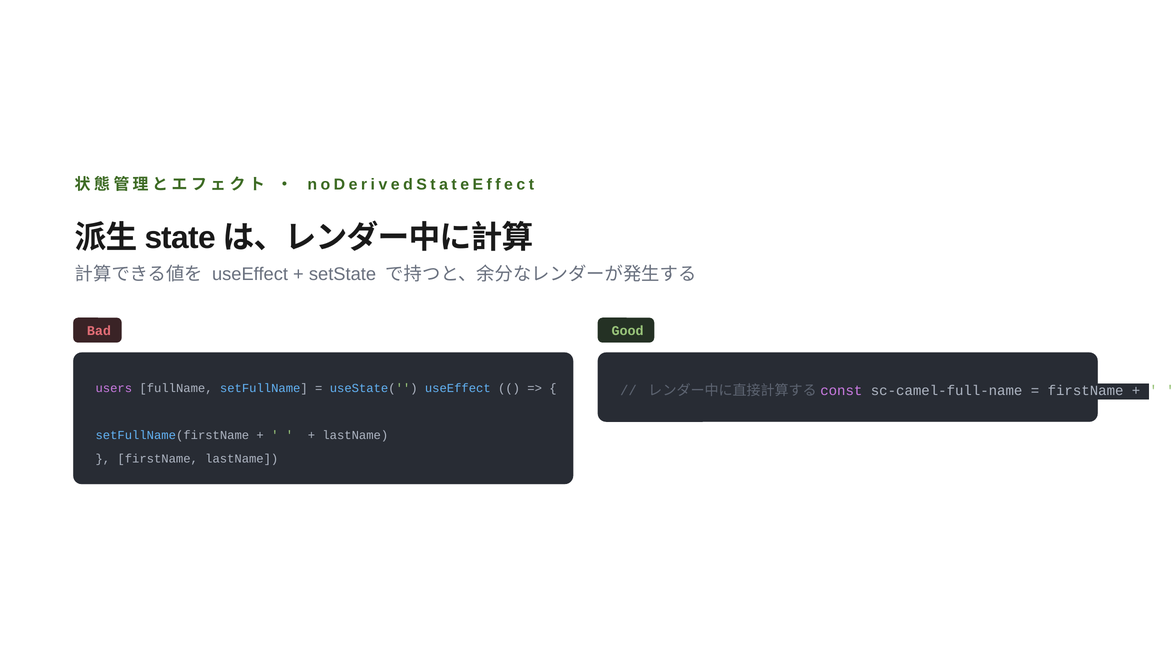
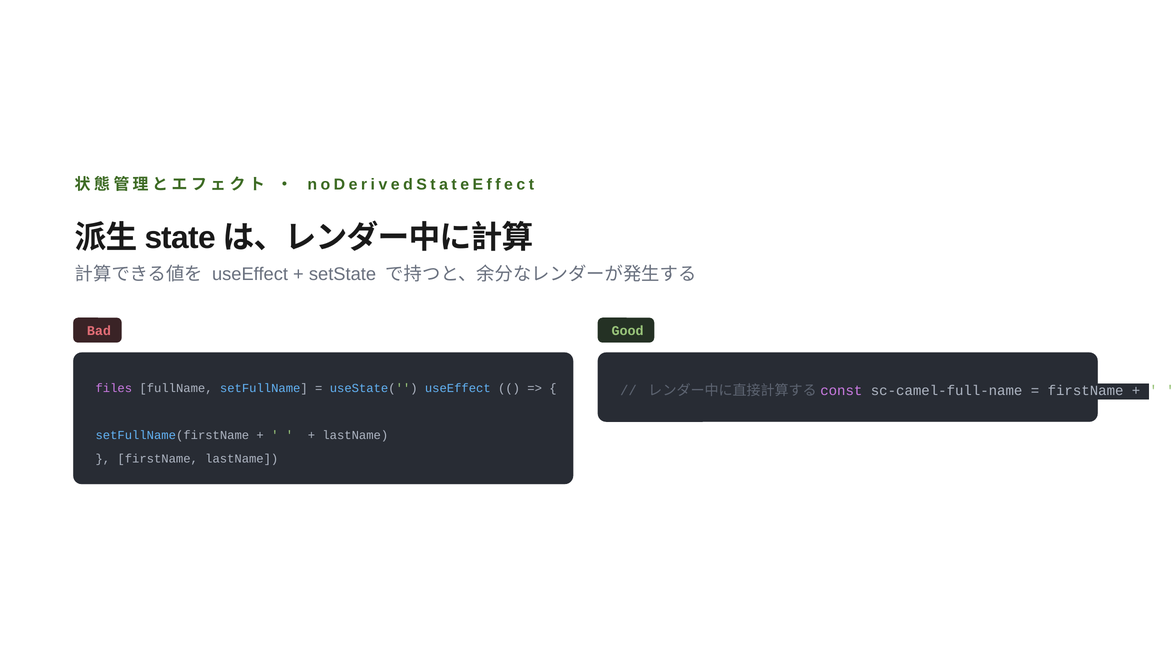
users: users -> files (114, 388)
